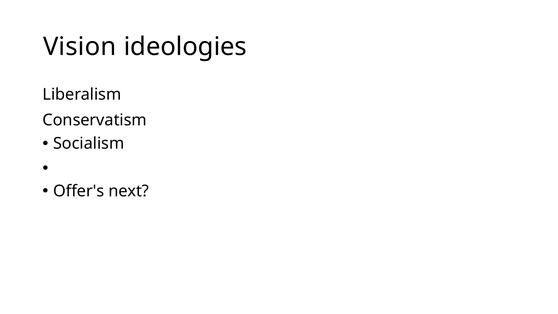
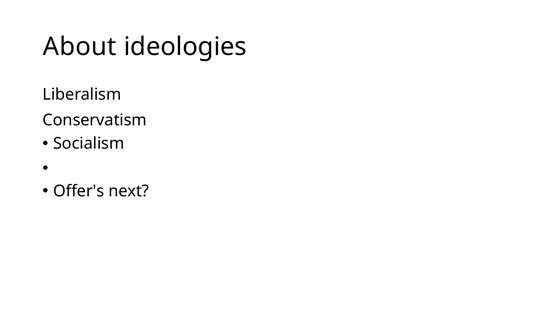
Vision: Vision -> About (80, 47)
